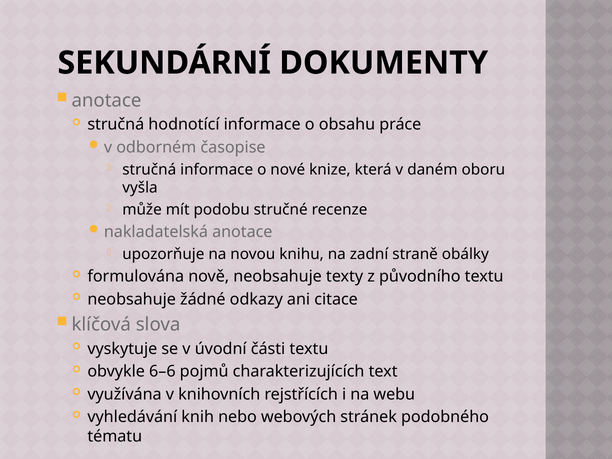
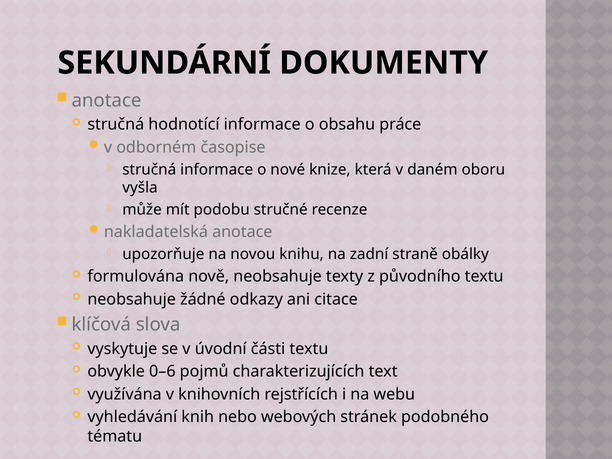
6–6: 6–6 -> 0–6 (162, 371)
